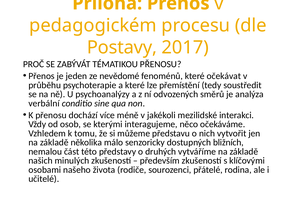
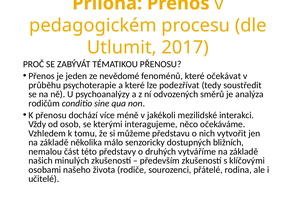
Postavy: Postavy -> Utlumit (122, 47)
přemístění: přemístění -> podezřívat (179, 85)
verbální: verbální -> rodičům (44, 103)
